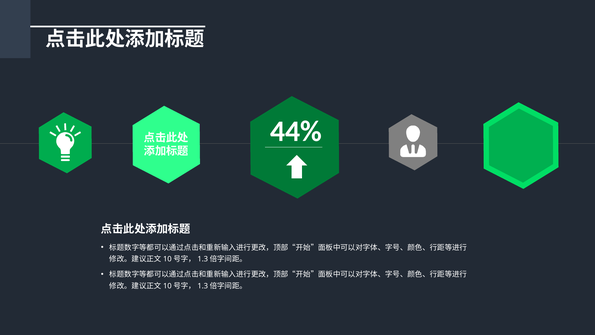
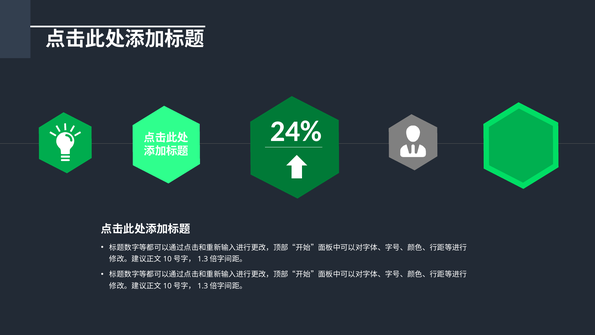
44%: 44% -> 24% (296, 131)
